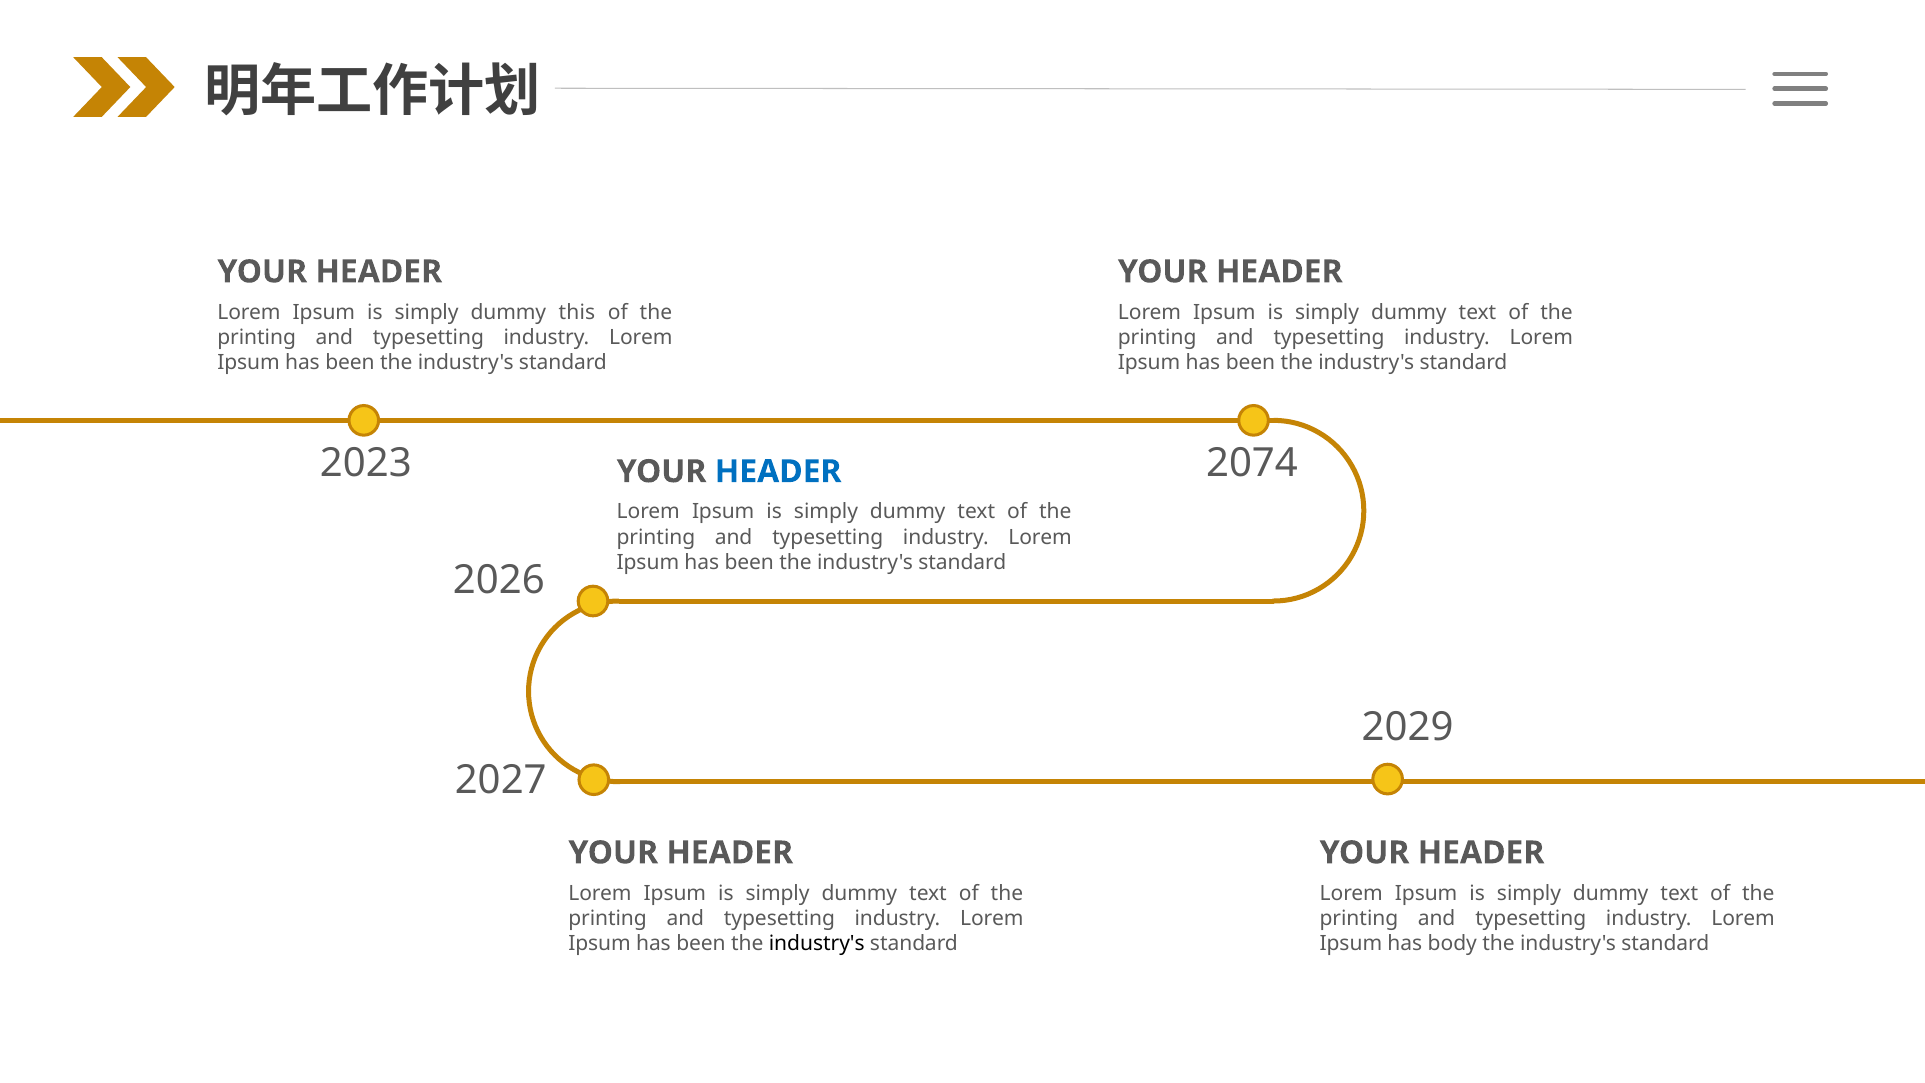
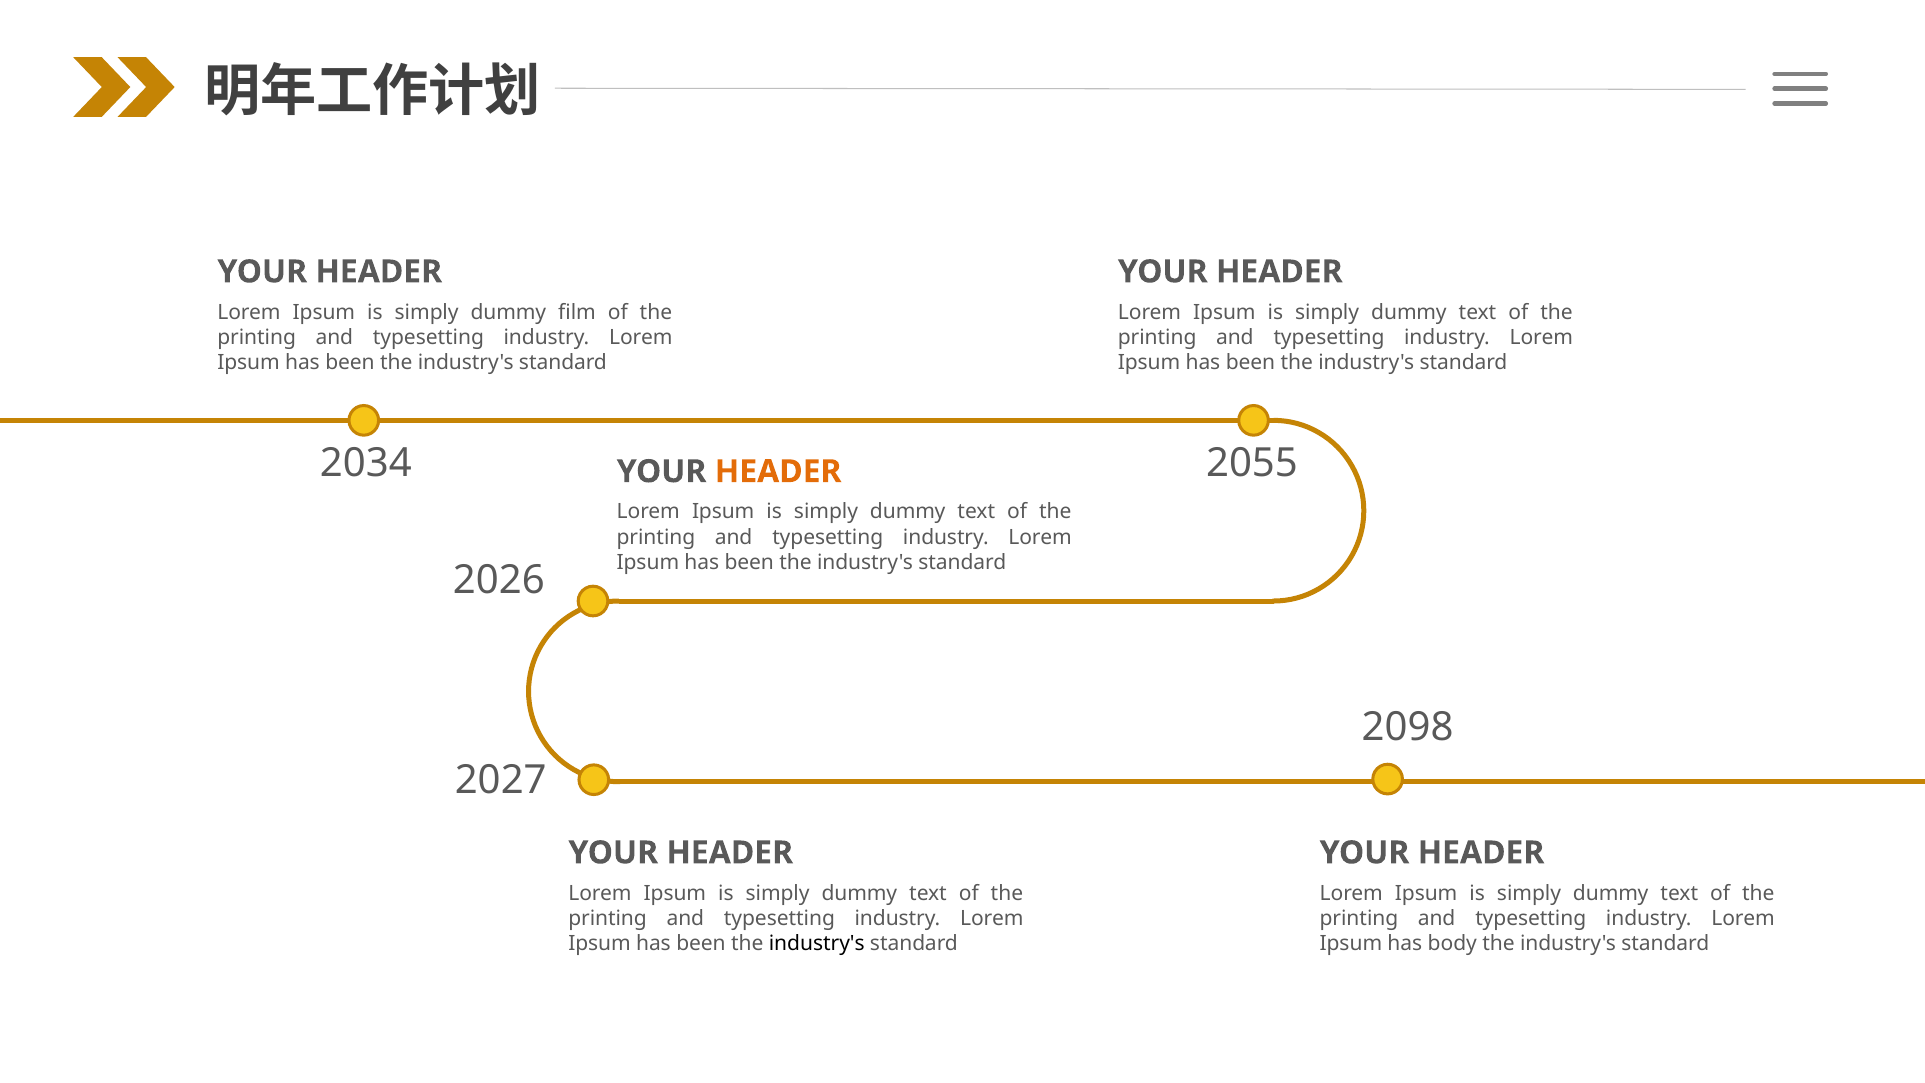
this: this -> film (577, 312)
2023: 2023 -> 2034 (366, 464)
2074: 2074 -> 2055 (1252, 464)
HEADER colour: blue -> orange (778, 472)
2029: 2029 -> 2098 (1408, 727)
